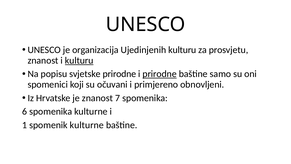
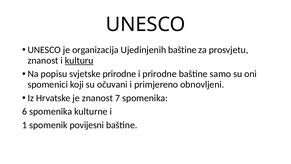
Ujedinjenih kulturu: kulturu -> baštine (182, 50)
prirodne underline: present -> none (160, 74)
spomenik kulturne: kulturne -> povijesni (87, 125)
